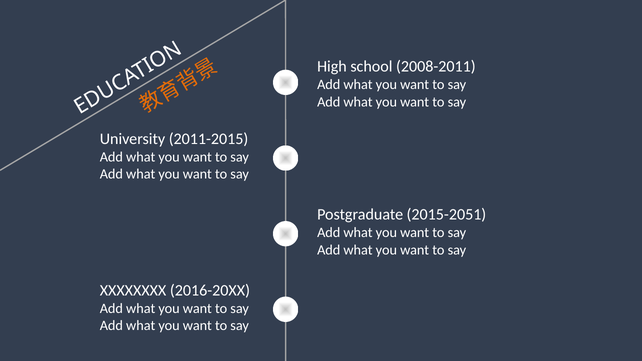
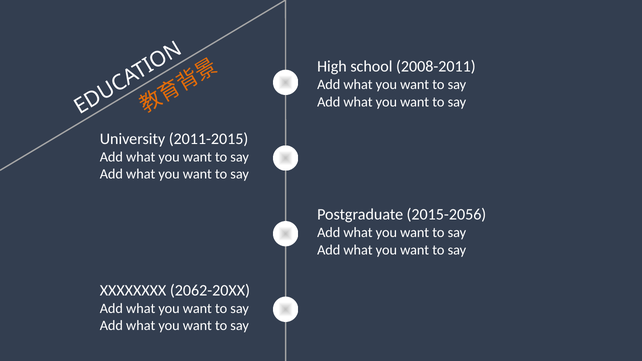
2015-2051: 2015-2051 -> 2015-2056 (446, 215)
2016-20XX: 2016-20XX -> 2062-20XX (210, 291)
